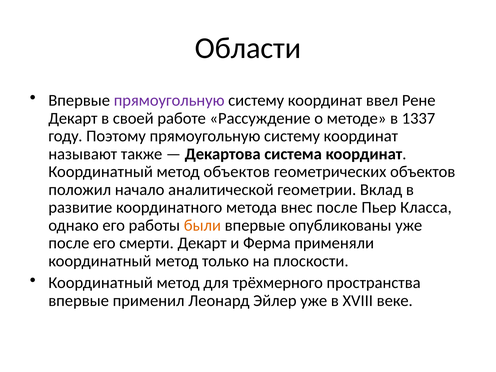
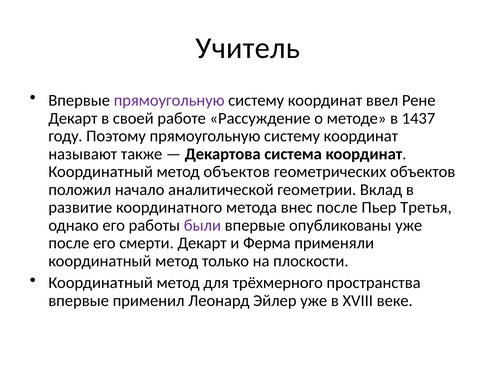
Области: Области -> Учитель (248, 48)
1337: 1337 -> 1437 (418, 118)
Класса: Класса -> Третья (426, 207)
были colour: orange -> purple (202, 225)
